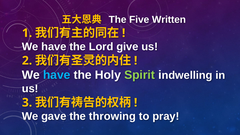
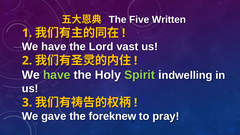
give: give -> vast (127, 47)
have colour: light blue -> light green (57, 75)
throwing: throwing -> foreknew (112, 116)
